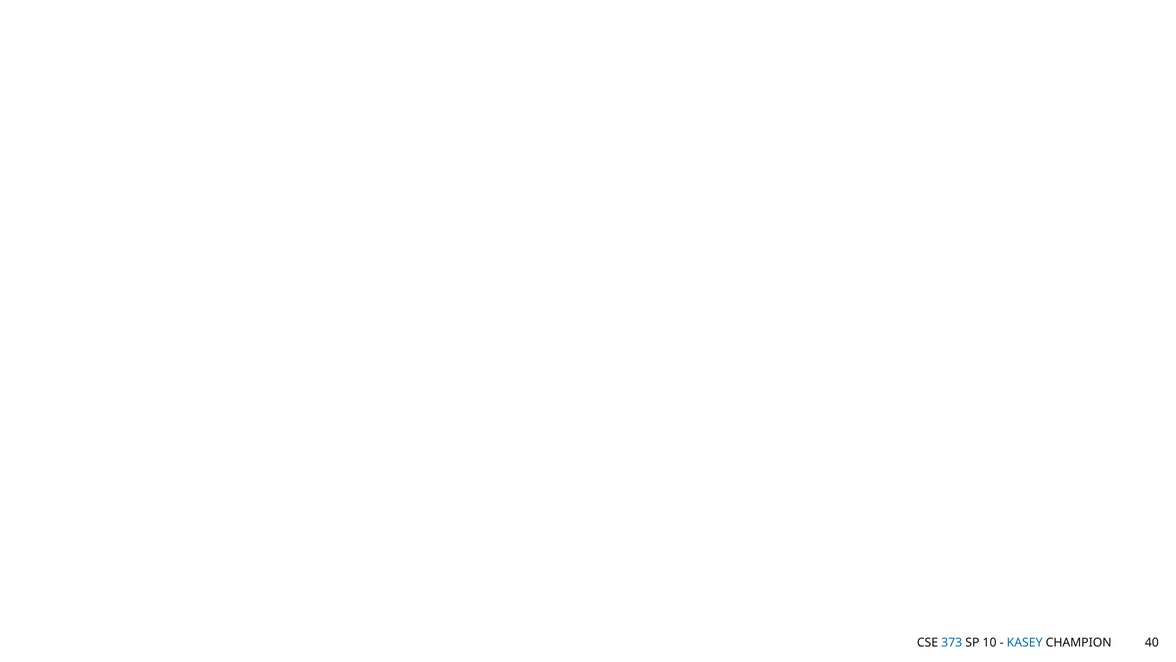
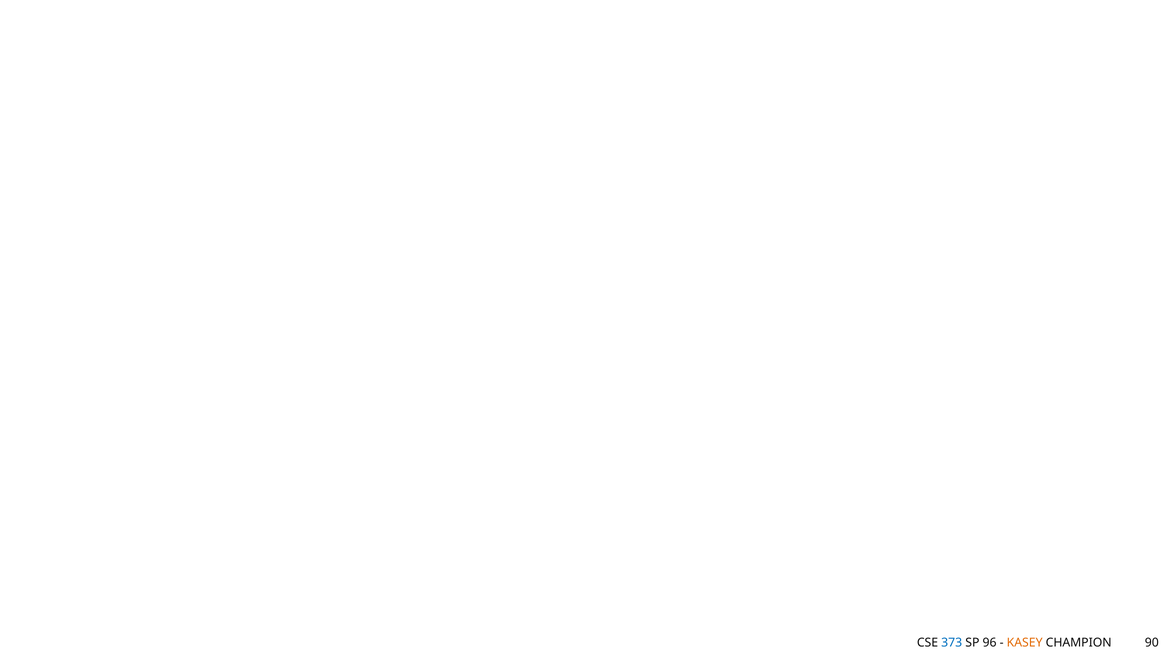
10: 10 -> 96 (990, 642)
KASEY colour: blue -> orange (1025, 642)
40: 40 -> 90 (1152, 642)
